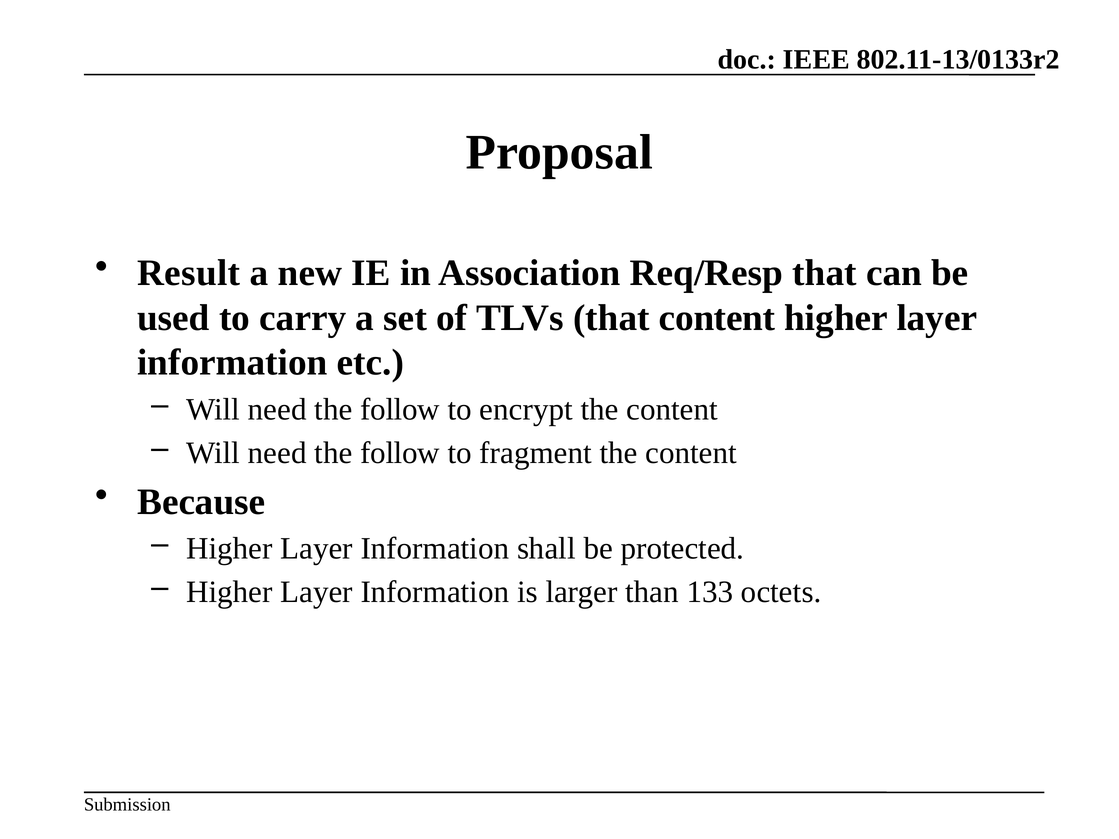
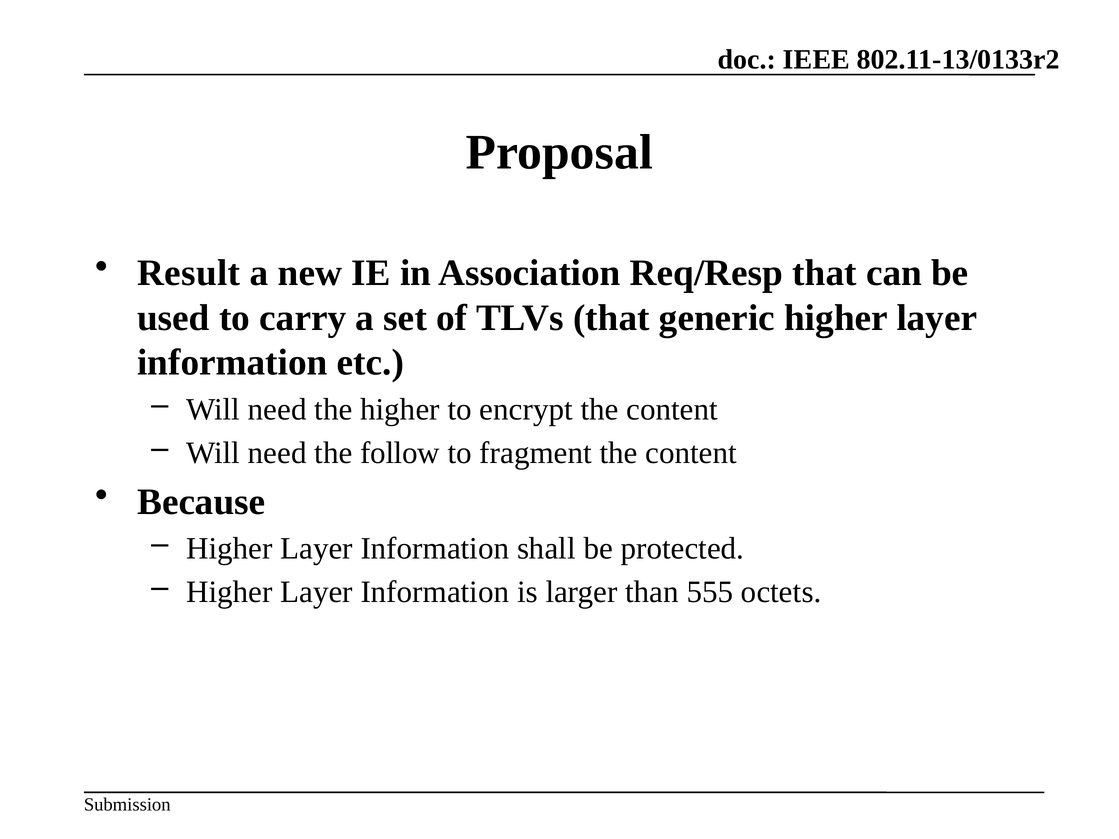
that content: content -> generic (717, 318)
follow: follow -> higher (400, 409)
133: 133 -> 555 (710, 592)
